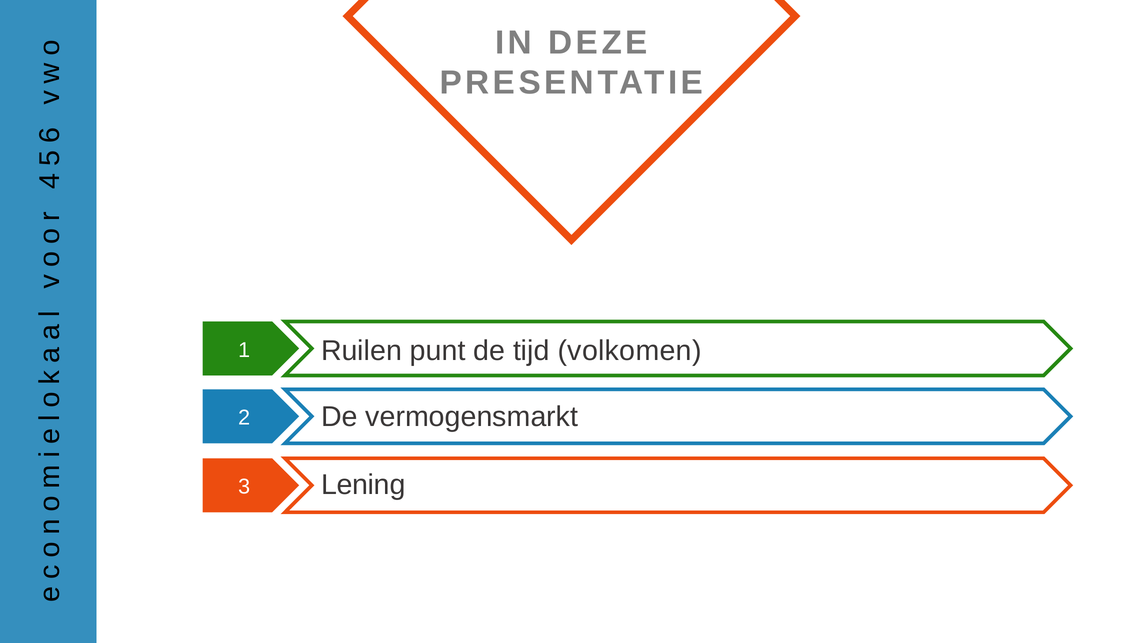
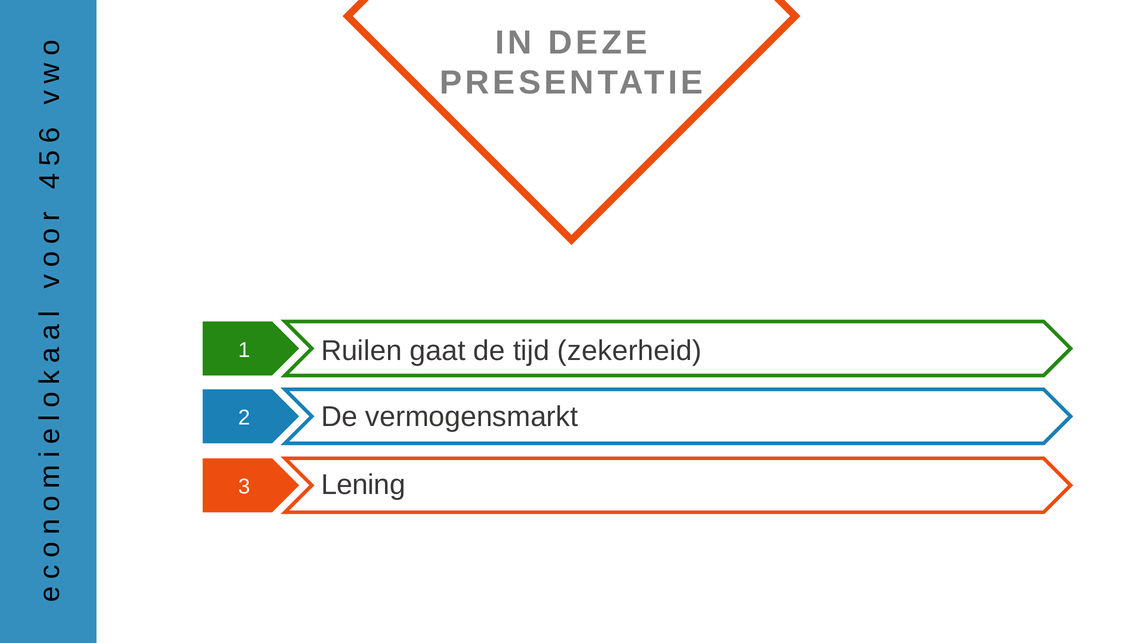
punt: punt -> gaat (438, 351)
volkomen: volkomen -> zekerheid (630, 351)
